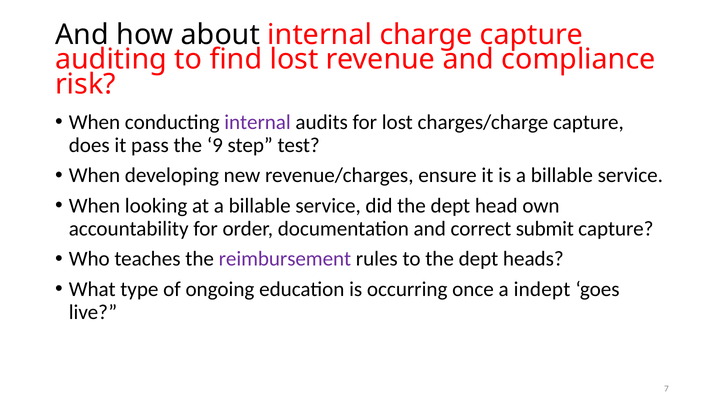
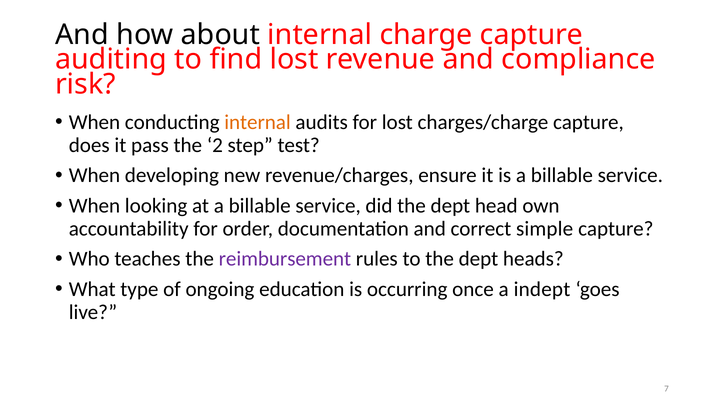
internal colour: purple -> orange (258, 122)
9: 9 -> 2 (215, 145)
submit: submit -> simple (545, 229)
